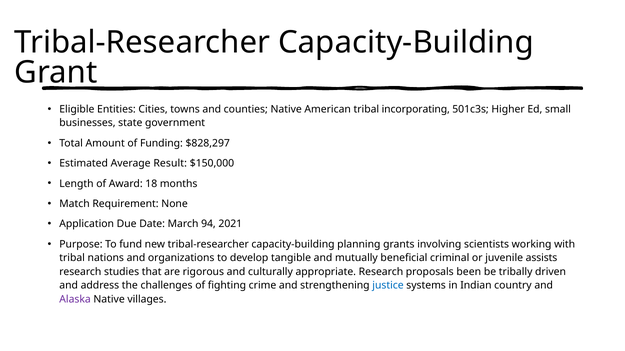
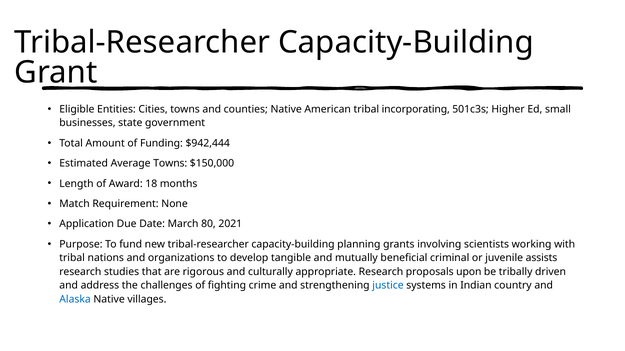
$828,297: $828,297 -> $942,444 (208, 143)
Average Result: Result -> Towns (170, 164)
94: 94 -> 80 (208, 224)
been: been -> upon (469, 272)
Alaska colour: purple -> blue (75, 300)
